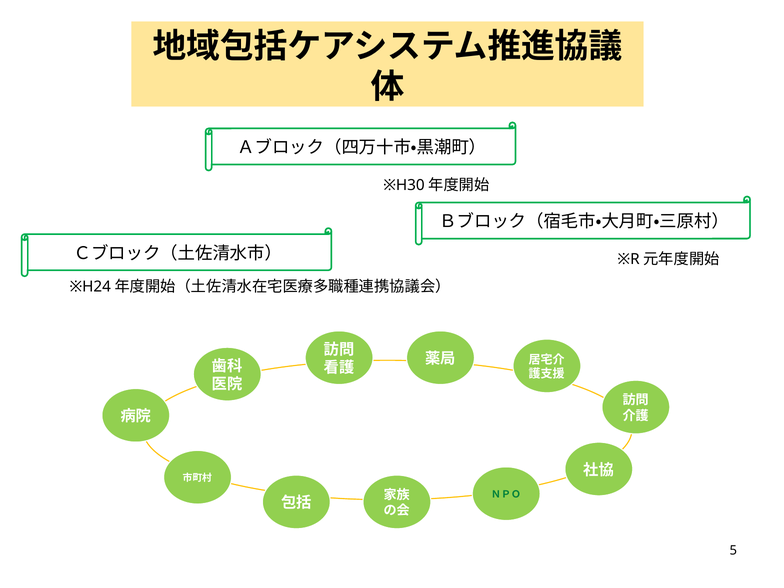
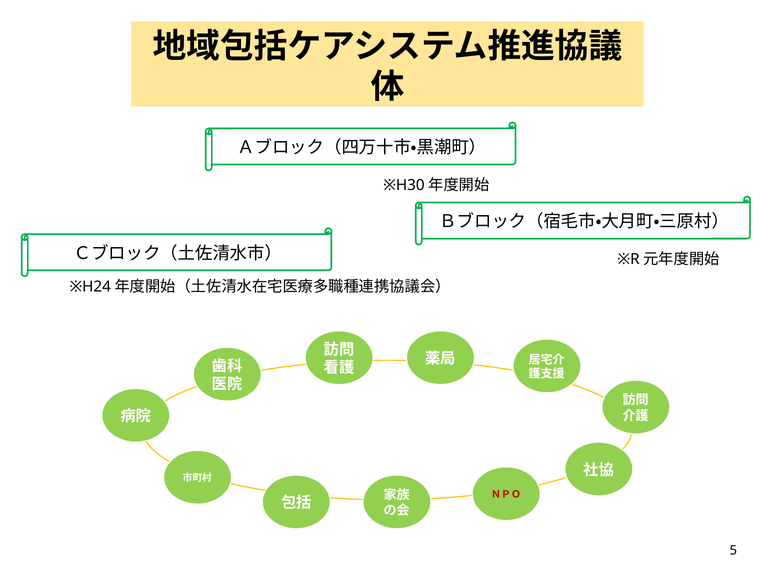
ＮＰＯ colour: green -> red (506, 494)
